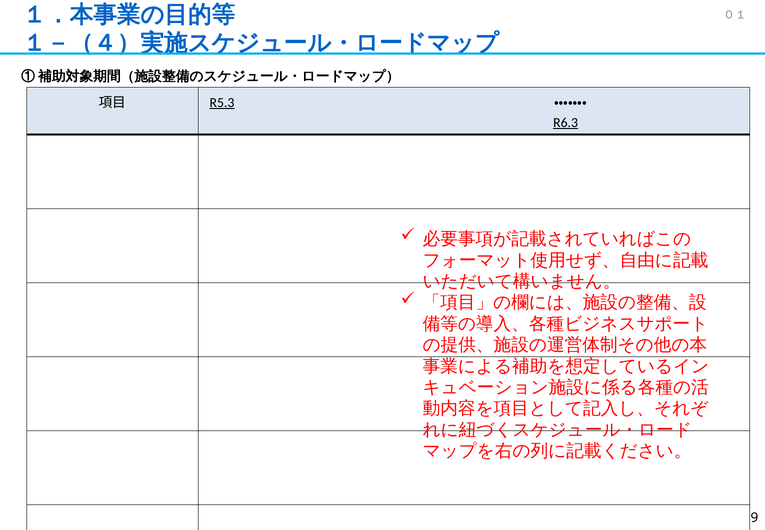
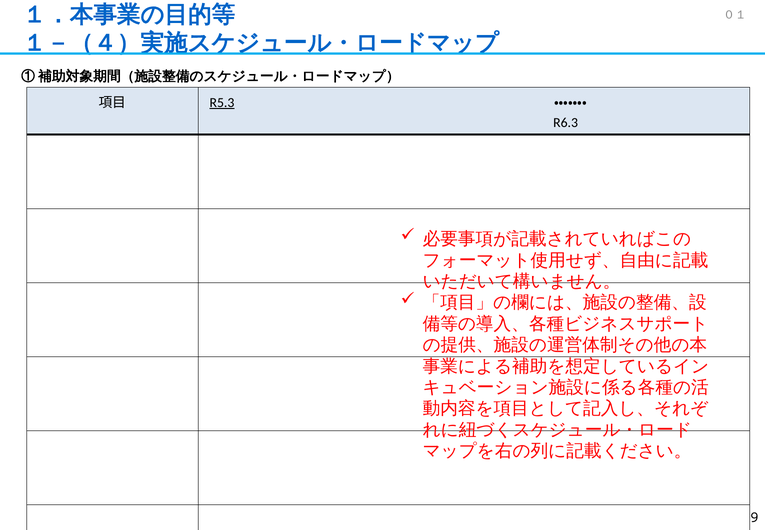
R6.3 underline: present -> none (566, 122)
